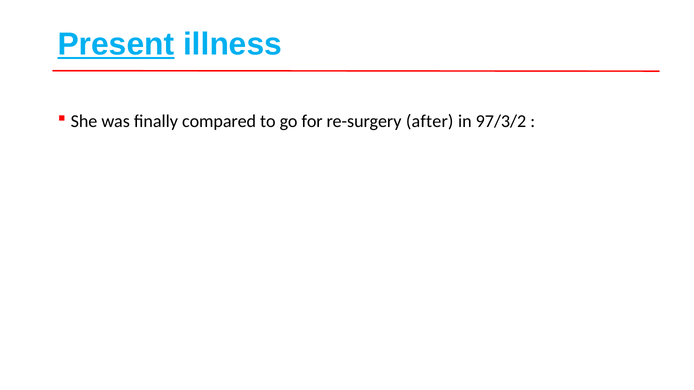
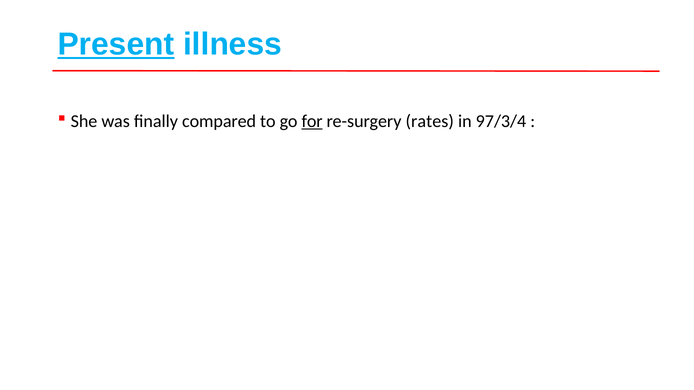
for underline: none -> present (312, 121)
after: after -> rates (430, 121)
97/3/2: 97/3/2 -> 97/3/4 (501, 121)
